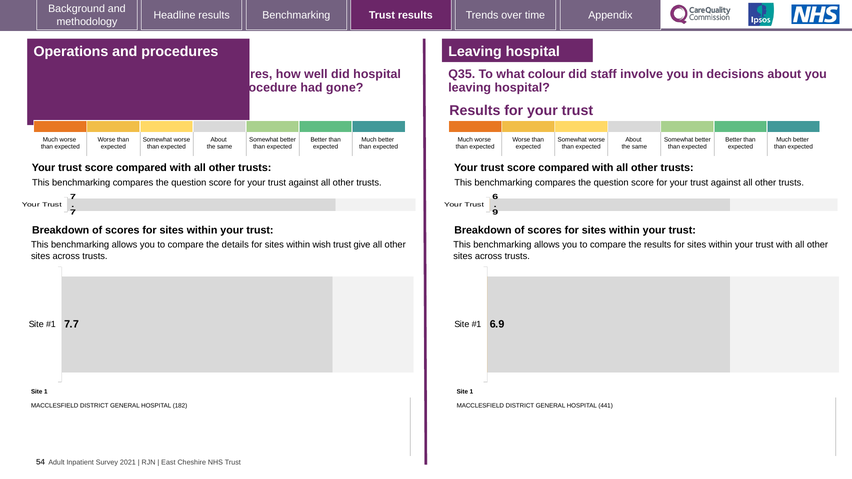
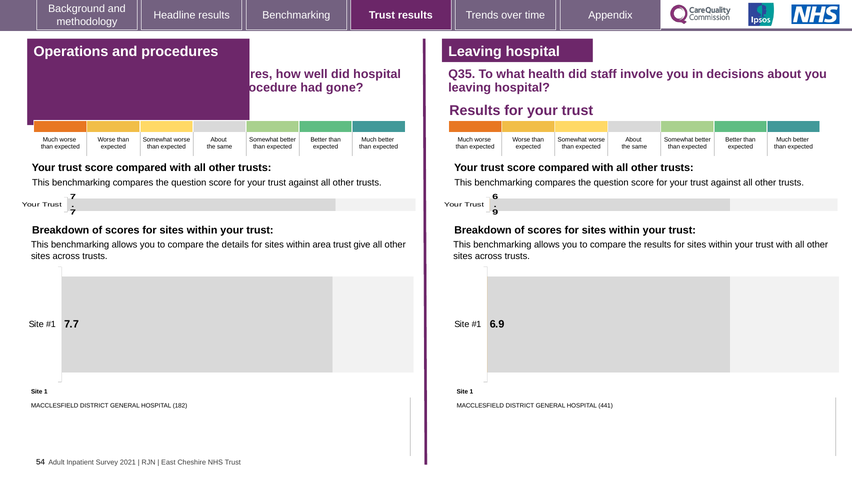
colour: colour -> health (547, 74)
wish: wish -> area (322, 245)
